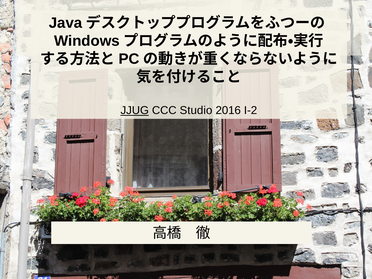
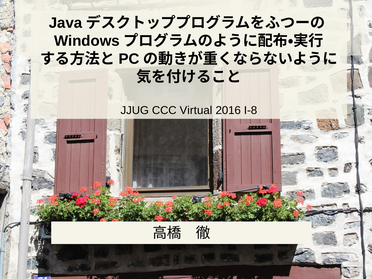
JJUG underline: present -> none (135, 110)
Studio: Studio -> Virtual (196, 110)
I-2: I-2 -> I-8 (251, 110)
